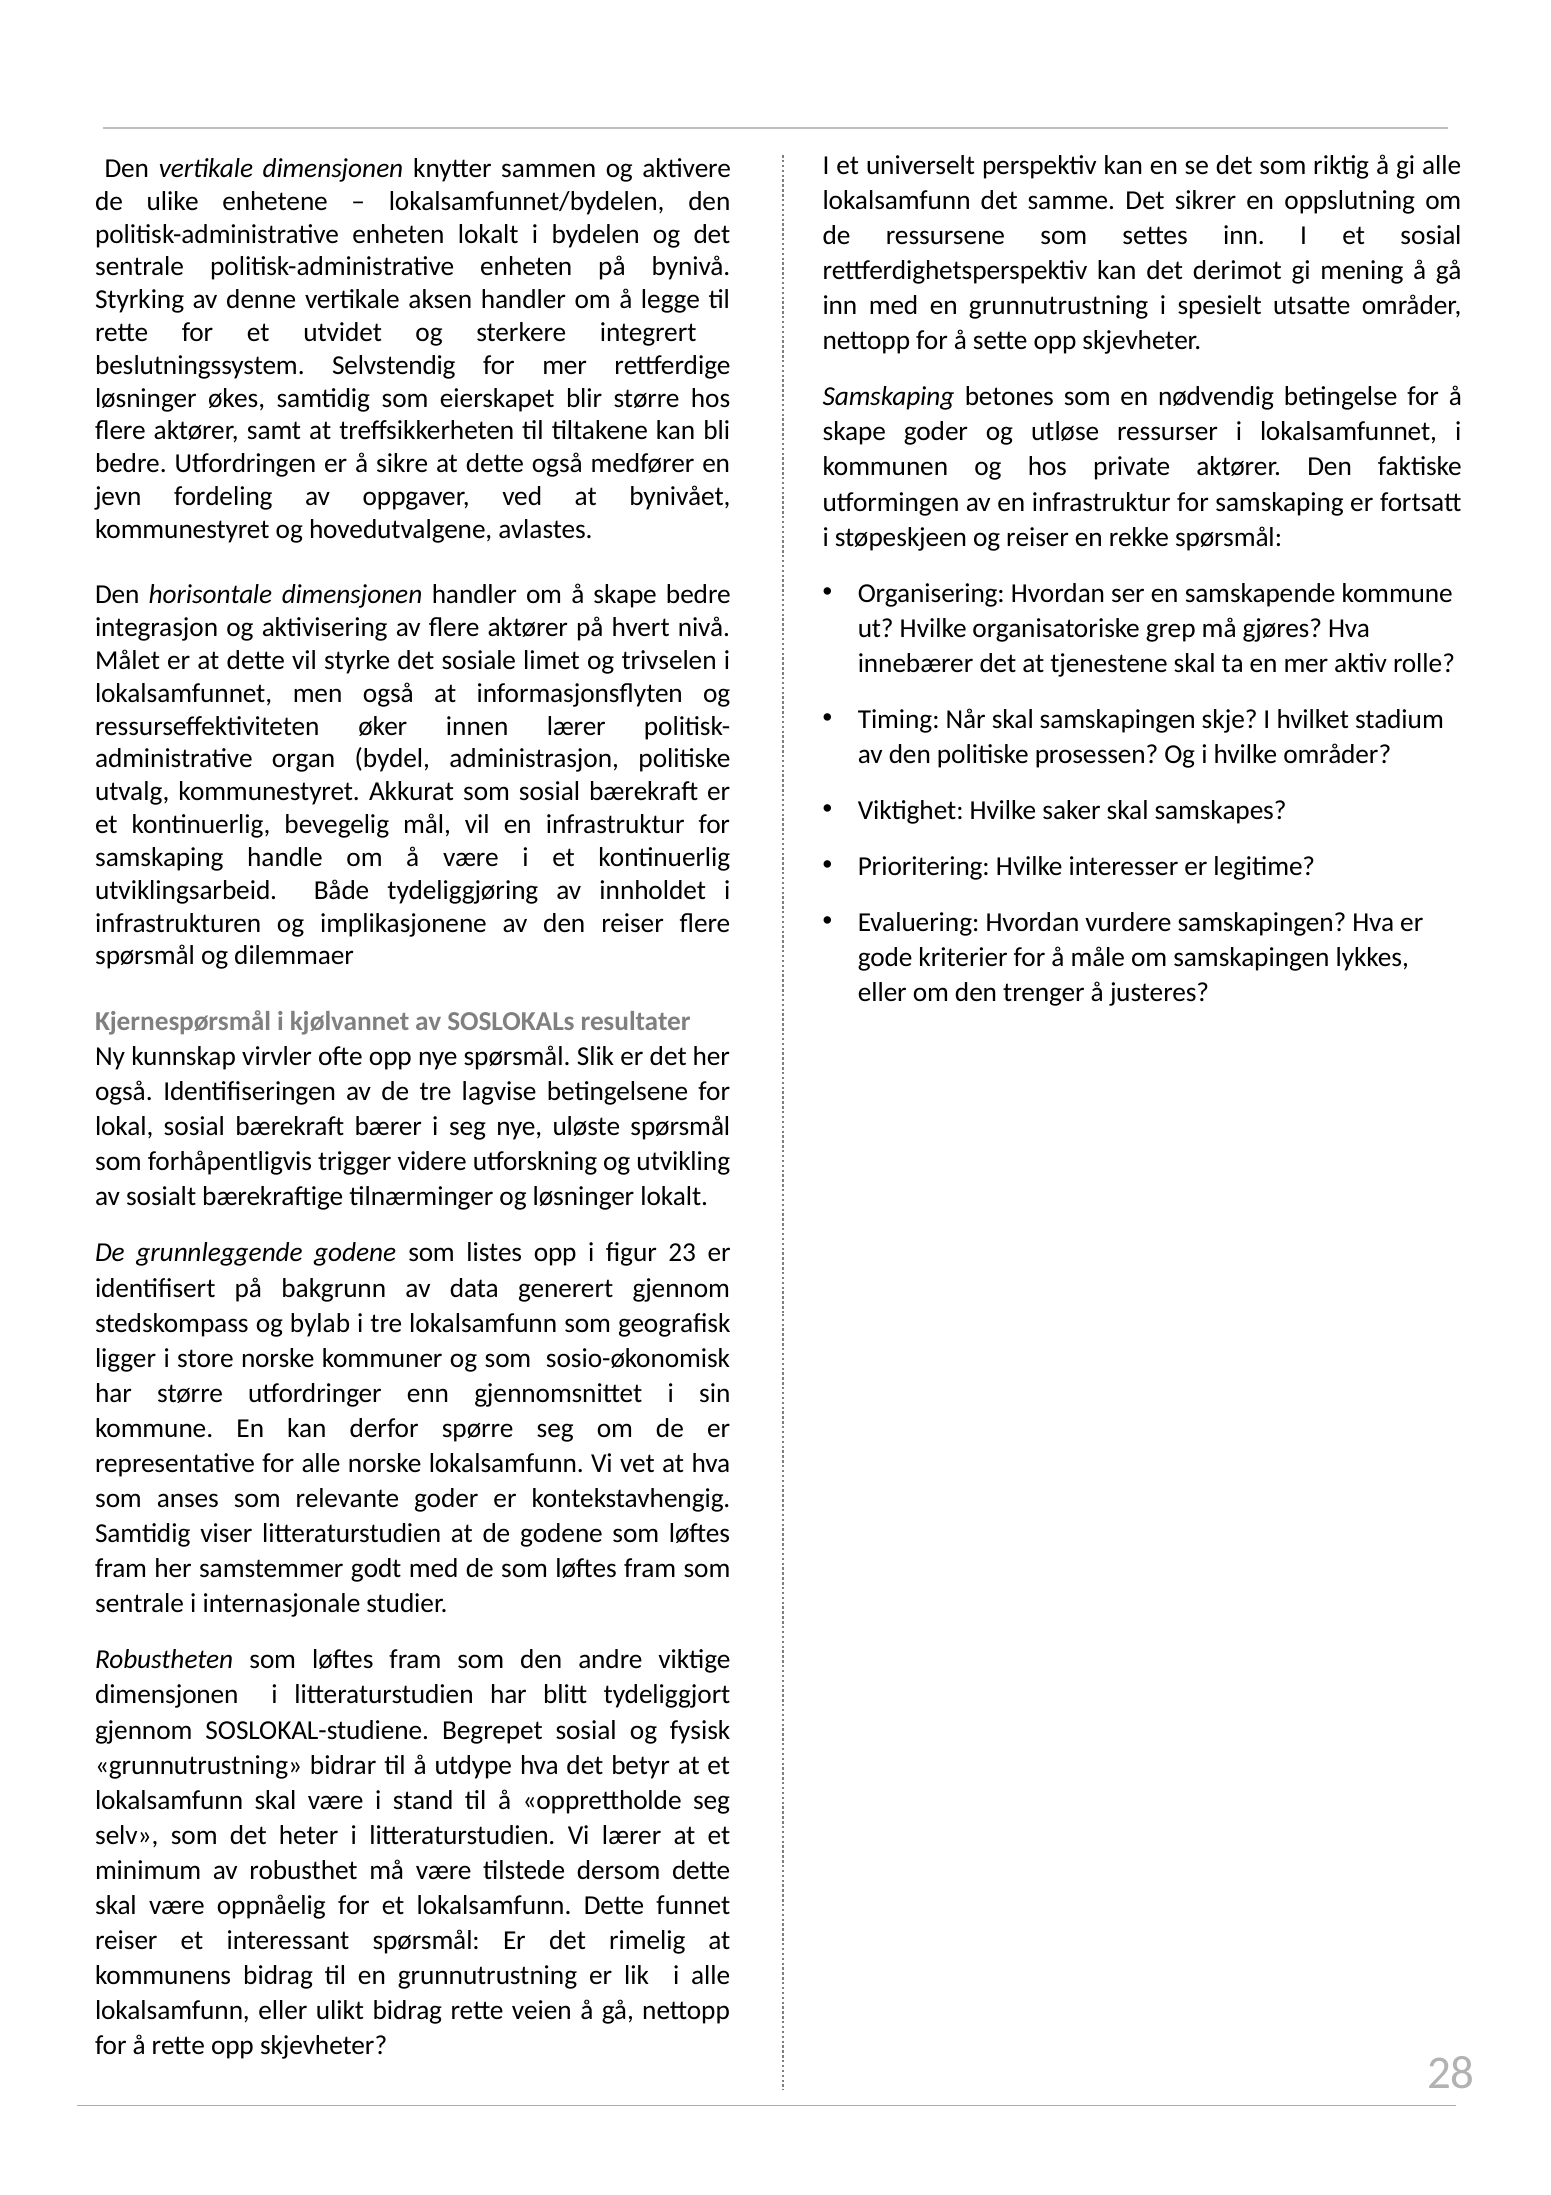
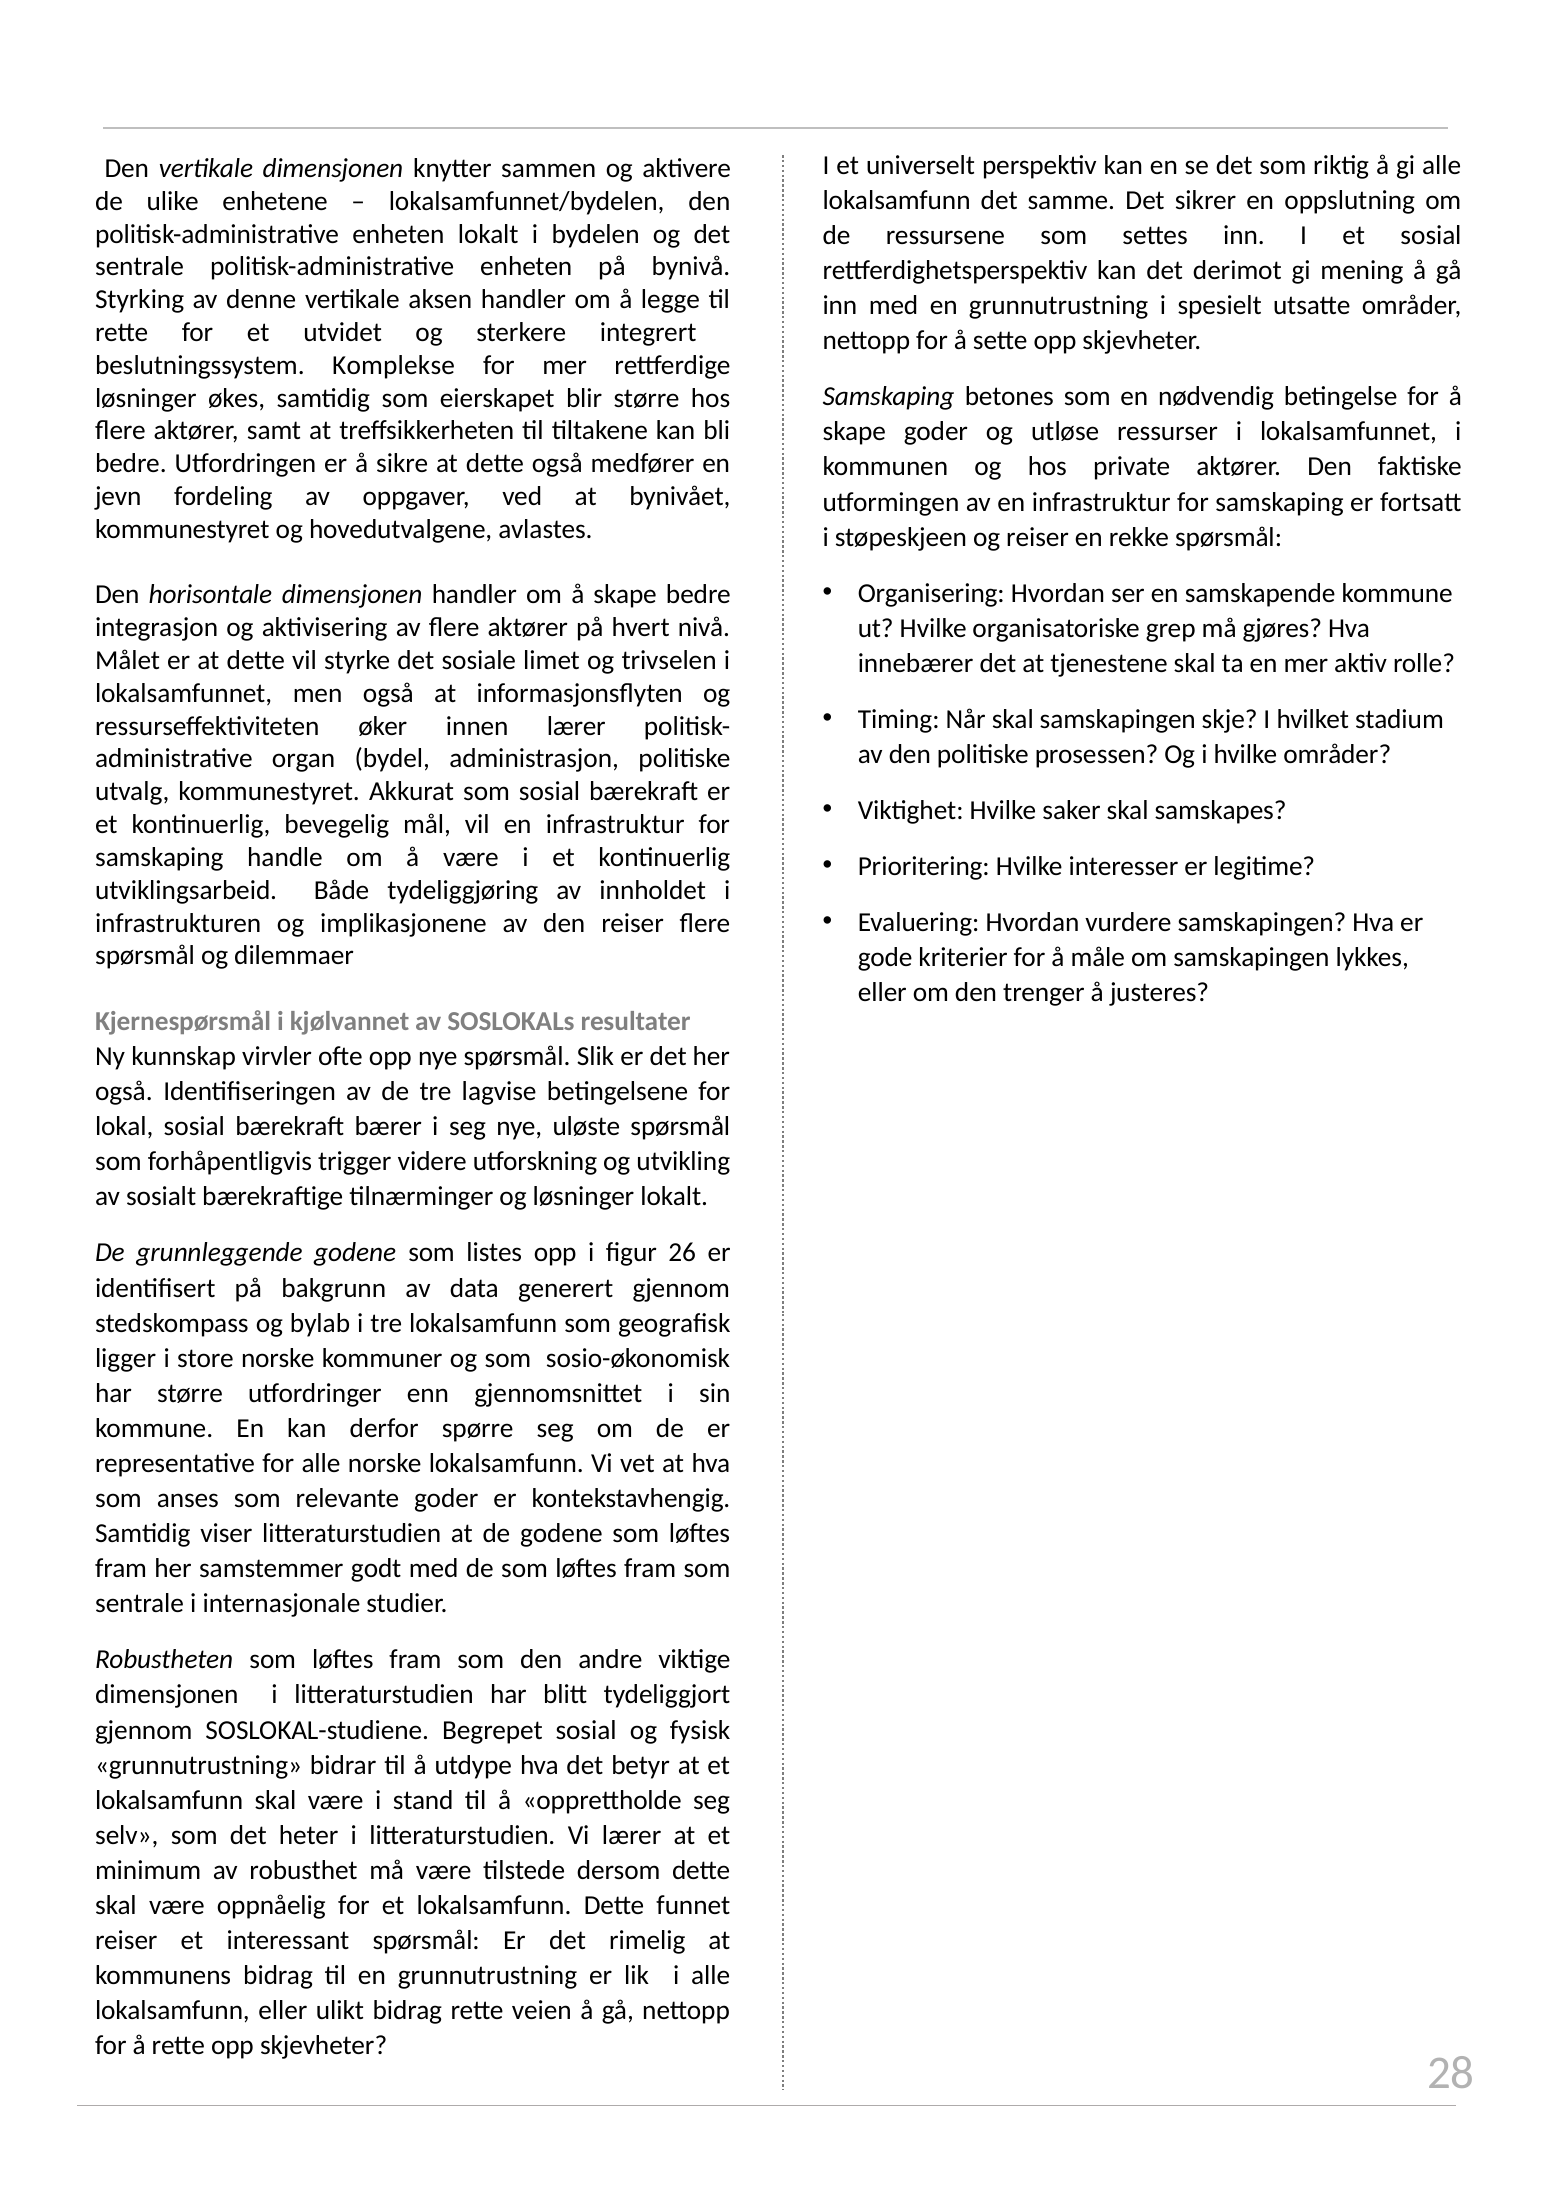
Selvstendig: Selvstendig -> Komplekse (394, 365)
23: 23 -> 26 (682, 1253)
